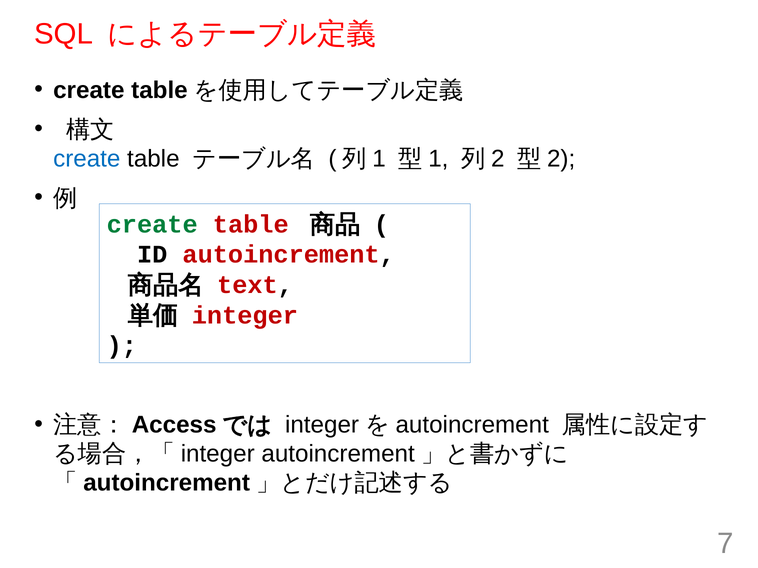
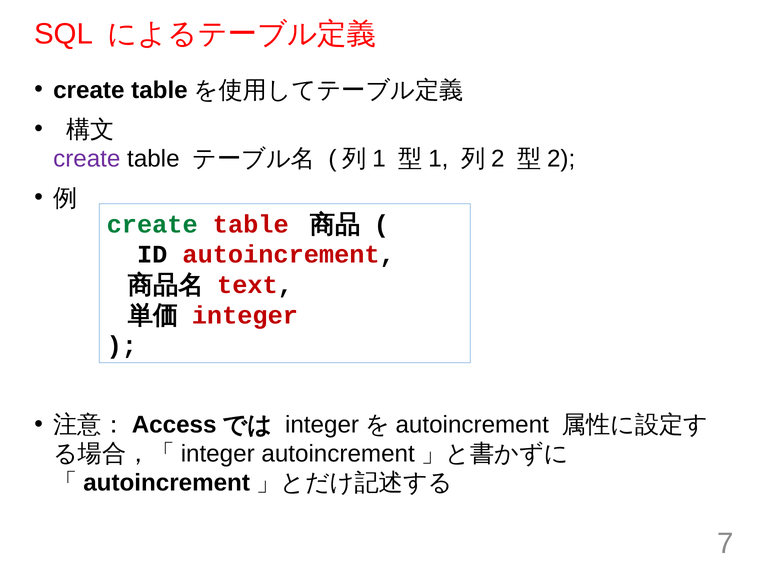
create colour: blue -> purple (87, 159)
